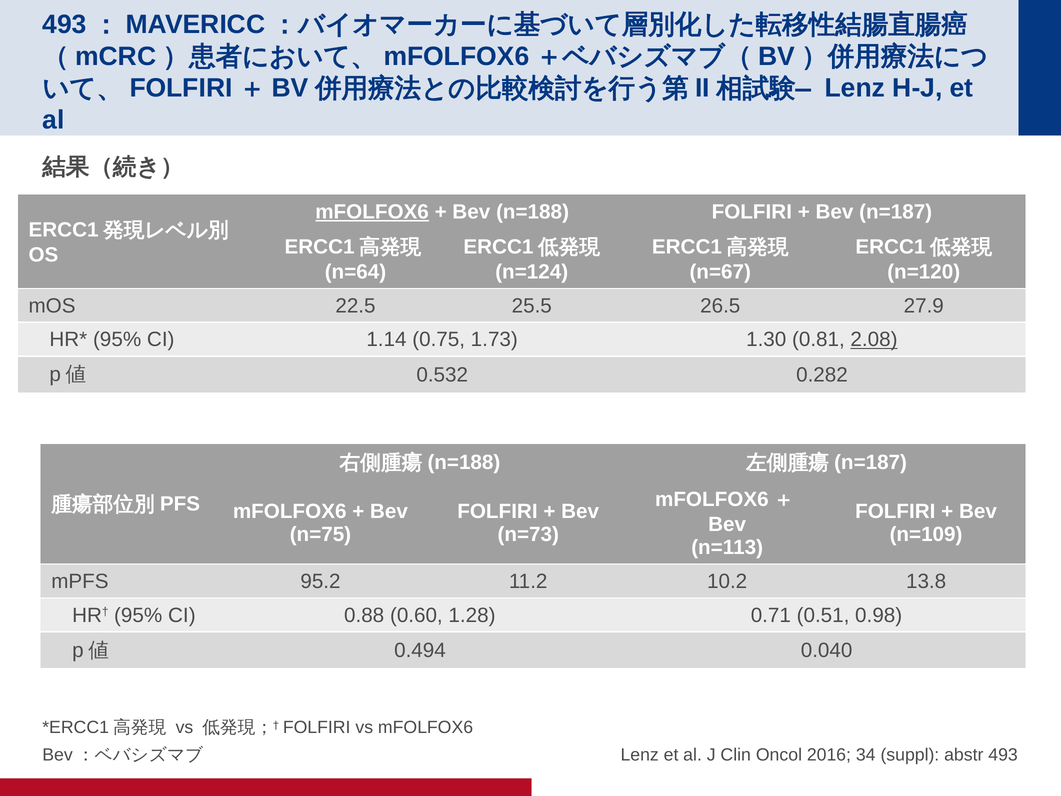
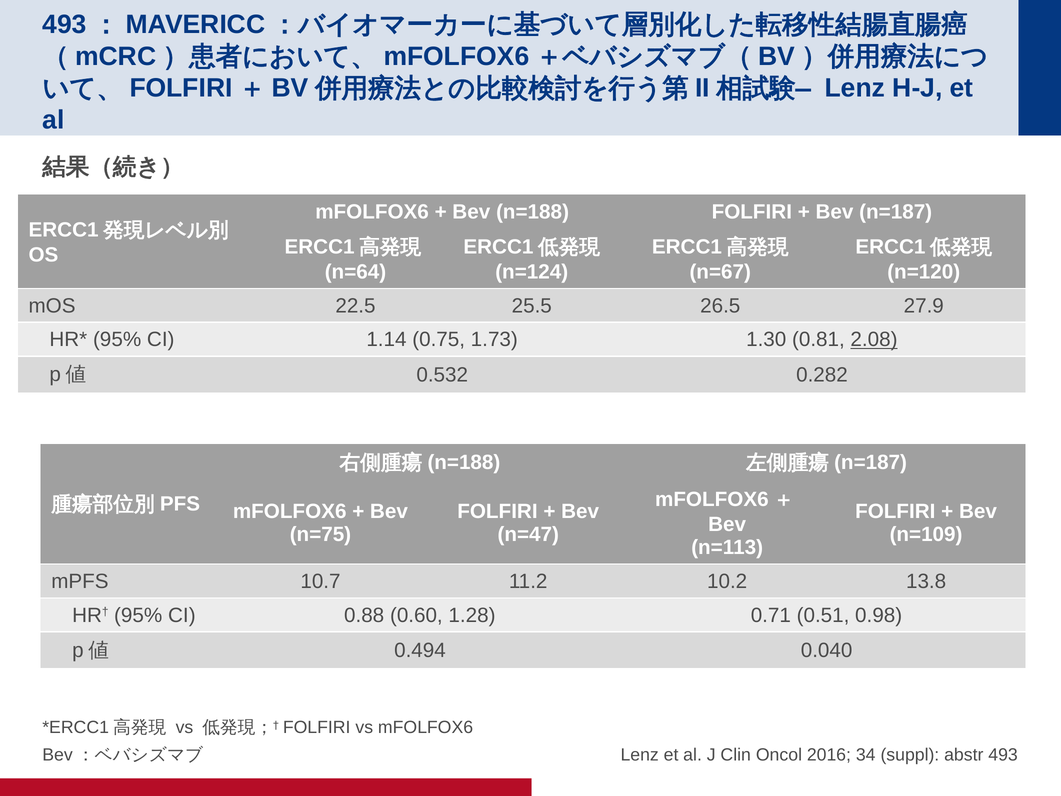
mFOLFOX6 underline: present -> none (372, 212)
n=73: n=73 -> n=47 (528, 534)
95.2: 95.2 -> 10.7 (320, 581)
